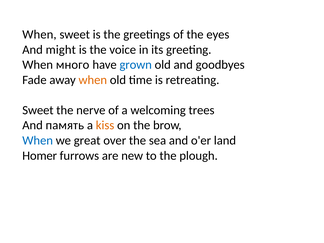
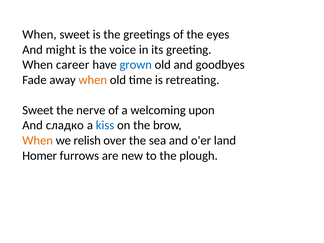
много: много -> career (73, 65)
trees: trees -> upon (202, 110)
память: память -> сладко (65, 125)
kiss colour: orange -> blue (105, 125)
When colour: blue -> orange (38, 140)
great: great -> relish (87, 140)
